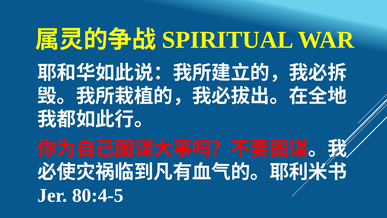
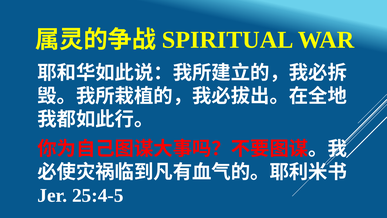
80:4-5: 80:4-5 -> 25:4-5 (98, 195)
